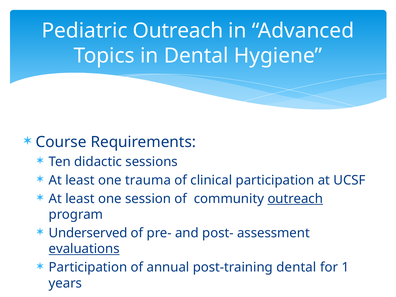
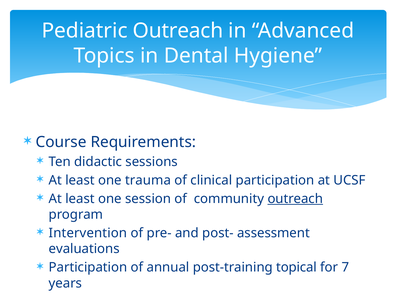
Underserved: Underserved -> Intervention (88, 233)
evaluations underline: present -> none (84, 249)
post-training dental: dental -> topical (297, 267)
1: 1 -> 7 (345, 267)
